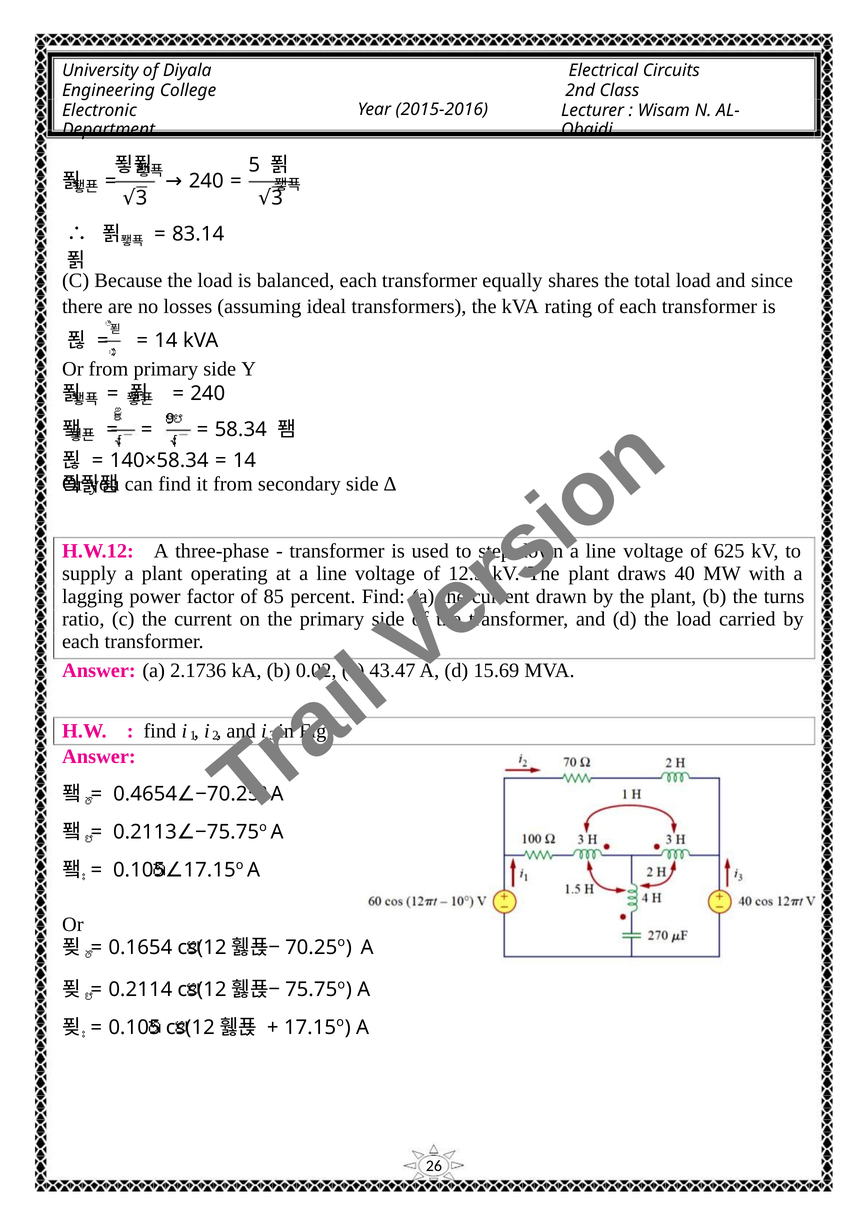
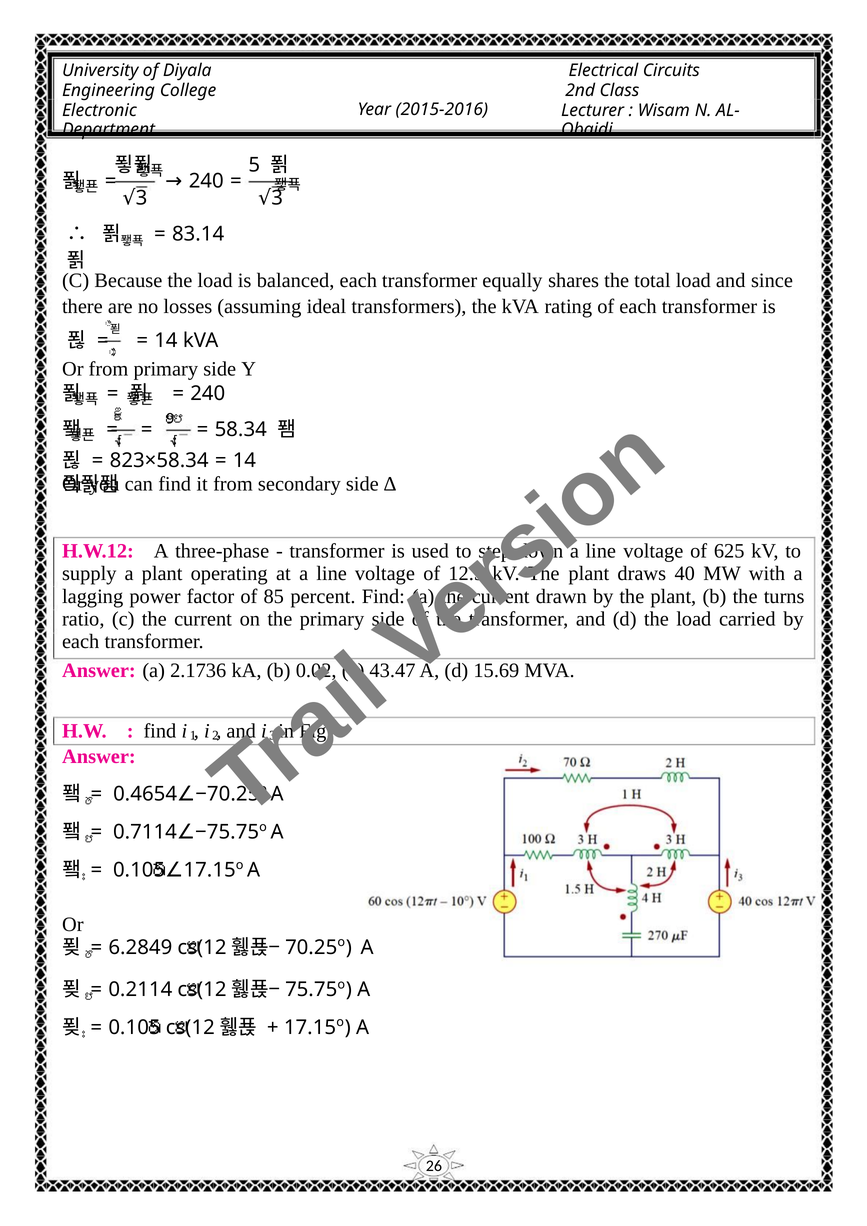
140×58.34: 140×58.34 -> 823×58.34 (159, 460)
0.2113: 0.2113 -> 0.7114 (145, 832)
0.1654: 0.1654 -> 6.2849 (140, 947)
